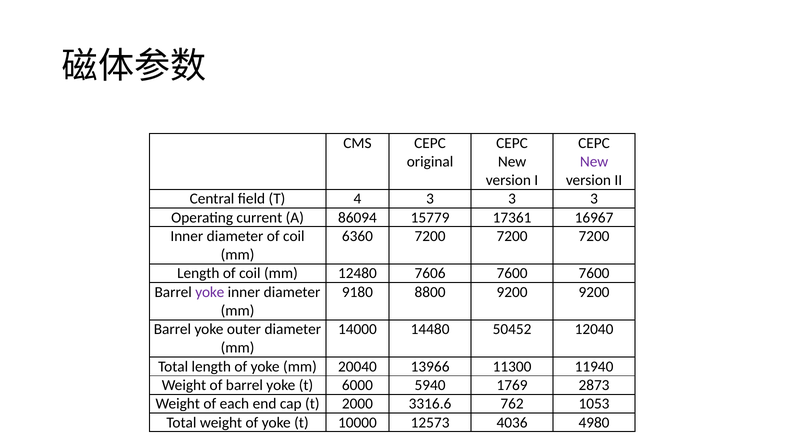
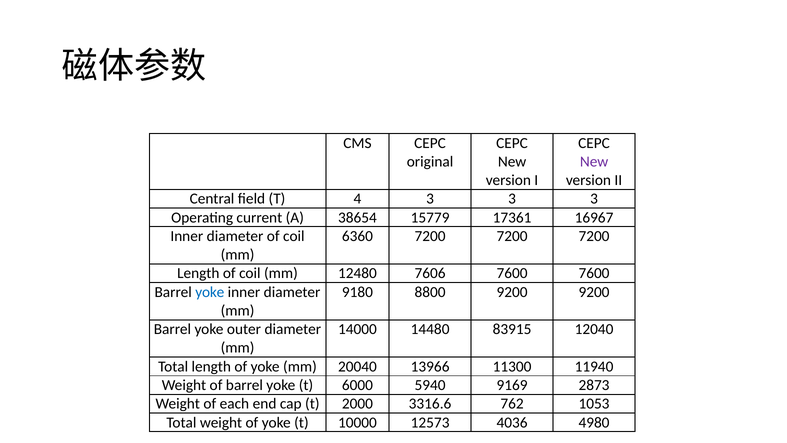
86094: 86094 -> 38654 (357, 218)
yoke colour: purple -> blue (210, 292)
50452: 50452 -> 83915 (512, 329)
1769: 1769 -> 9169 (512, 385)
